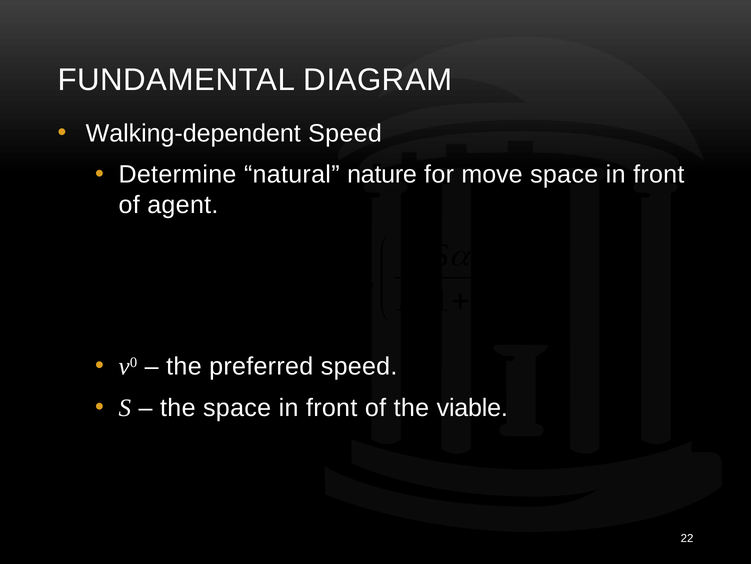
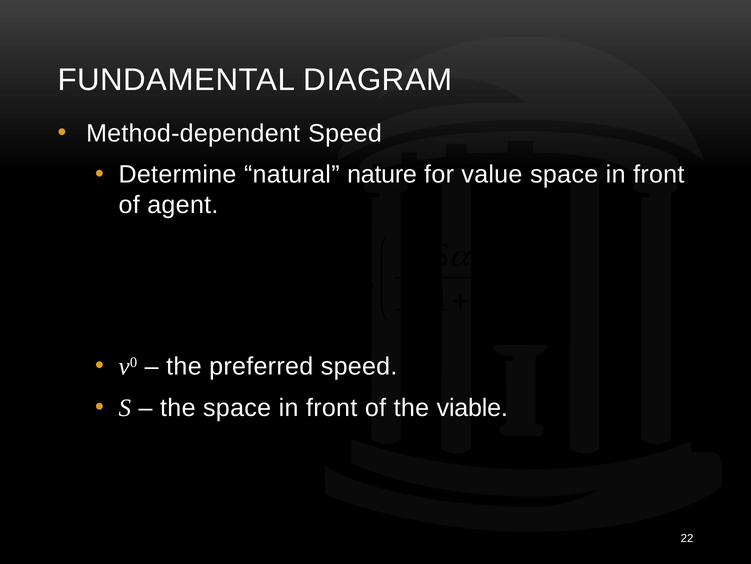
Walking-dependent: Walking-dependent -> Method-dependent (193, 133)
move: move -> value (492, 174)
